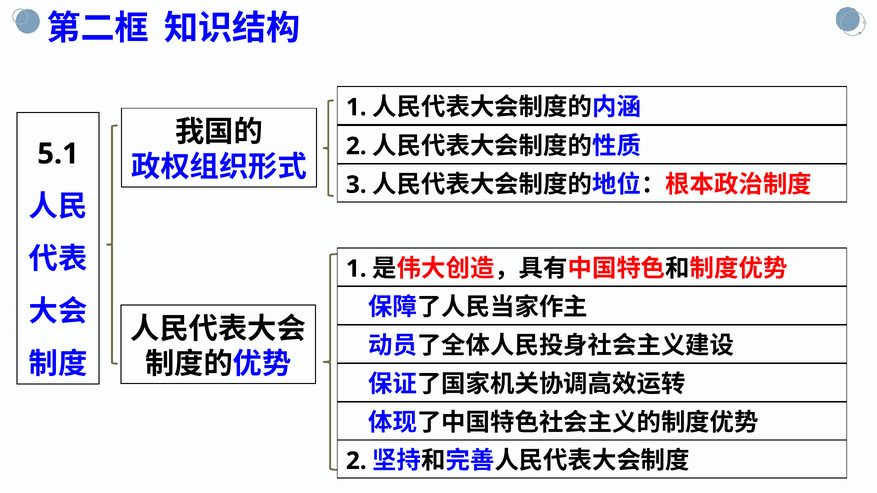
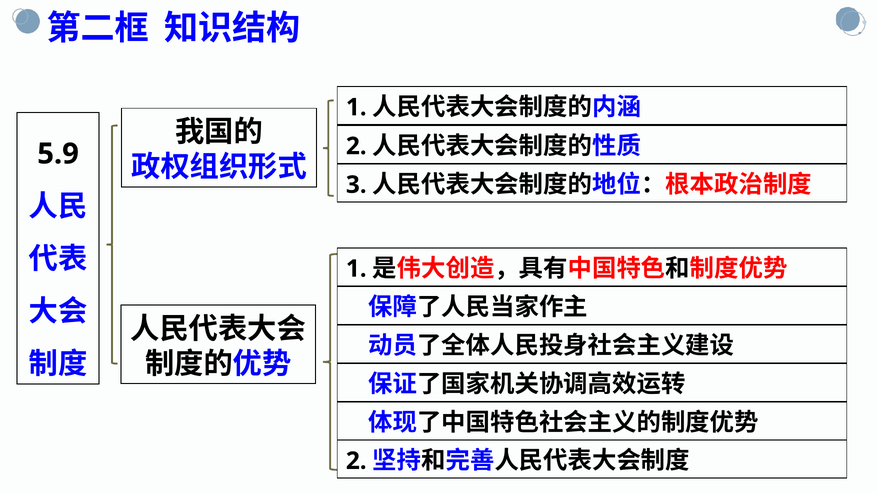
5.1: 5.1 -> 5.9 (58, 154)
